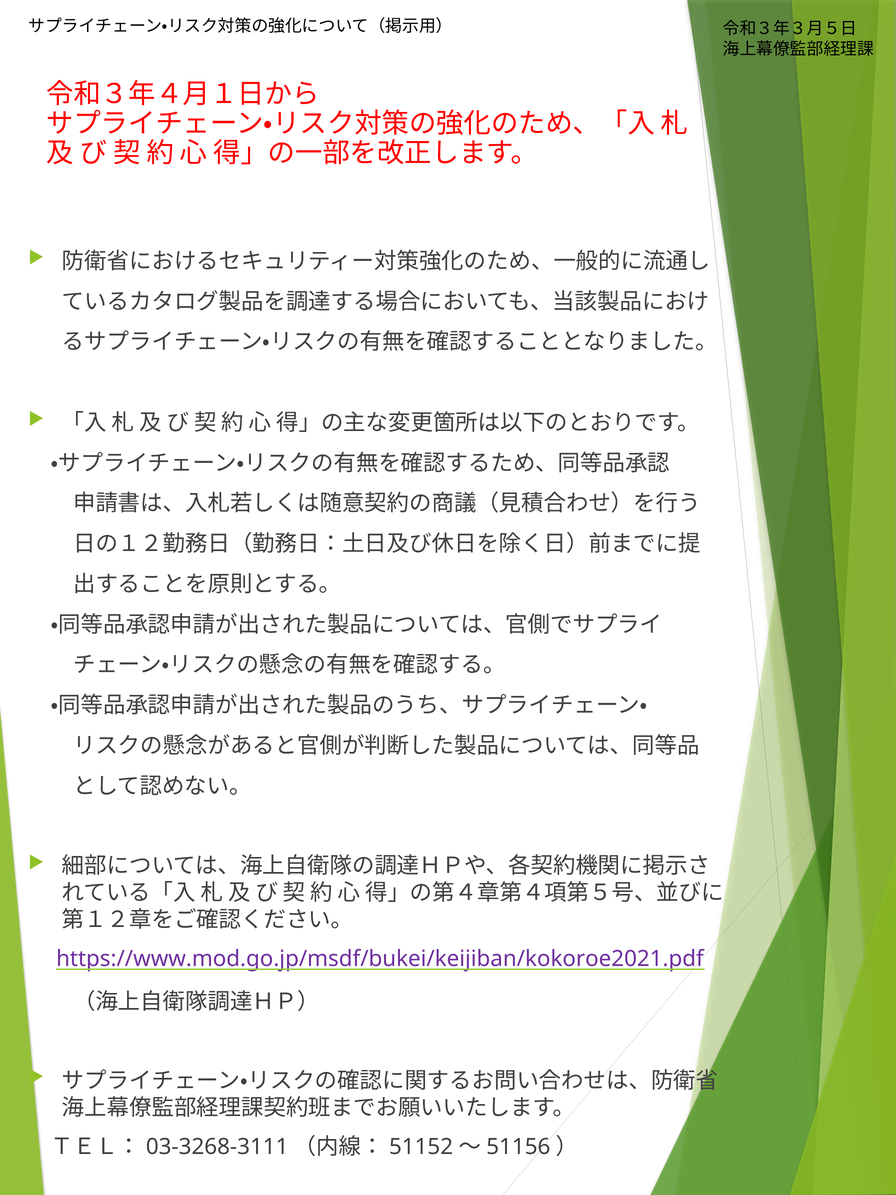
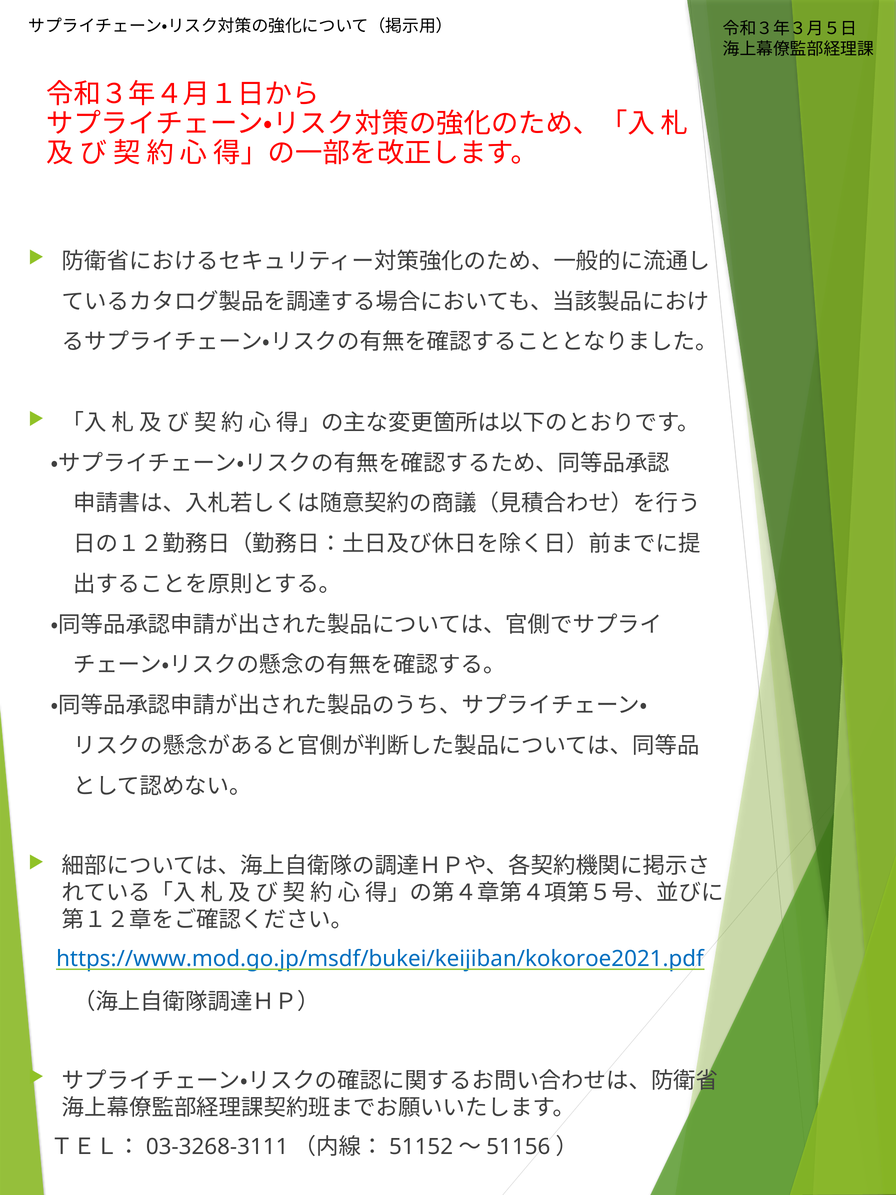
https://www.mod.go.jp/msdf/bukei/keijiban/kokoroe2021.pdf colour: purple -> blue (380, 959)
